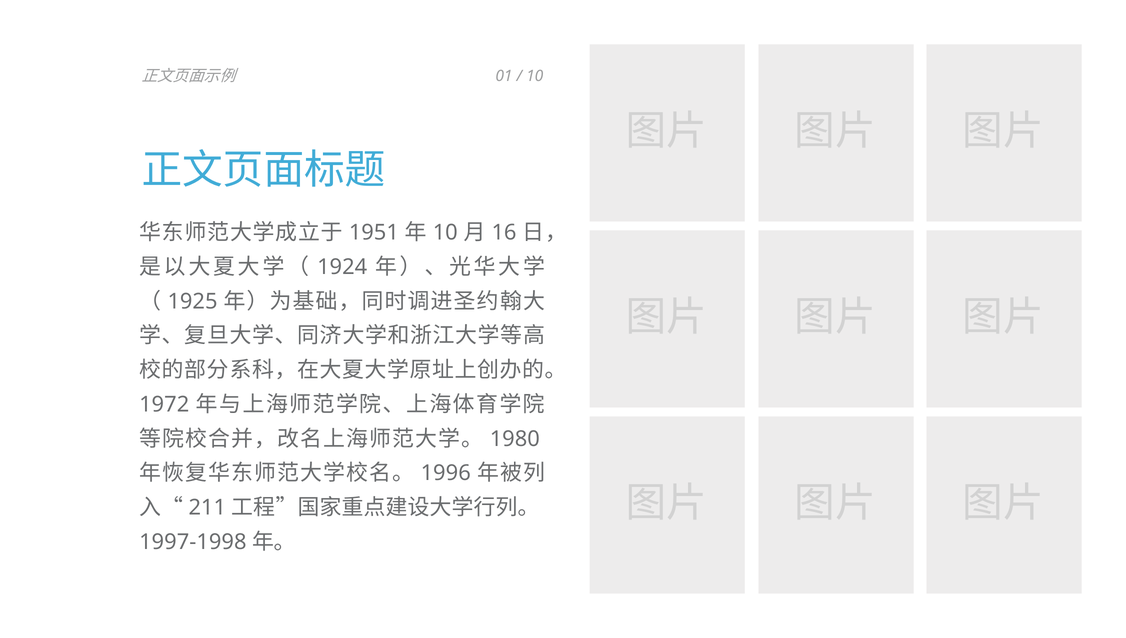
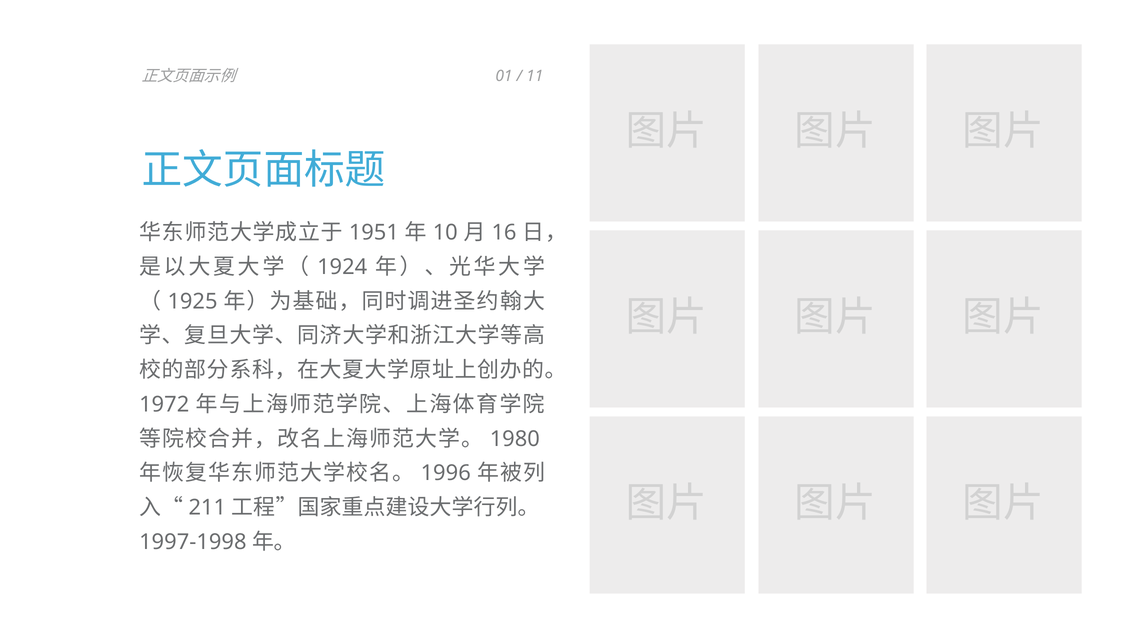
10: 10 -> 11 (535, 76)
